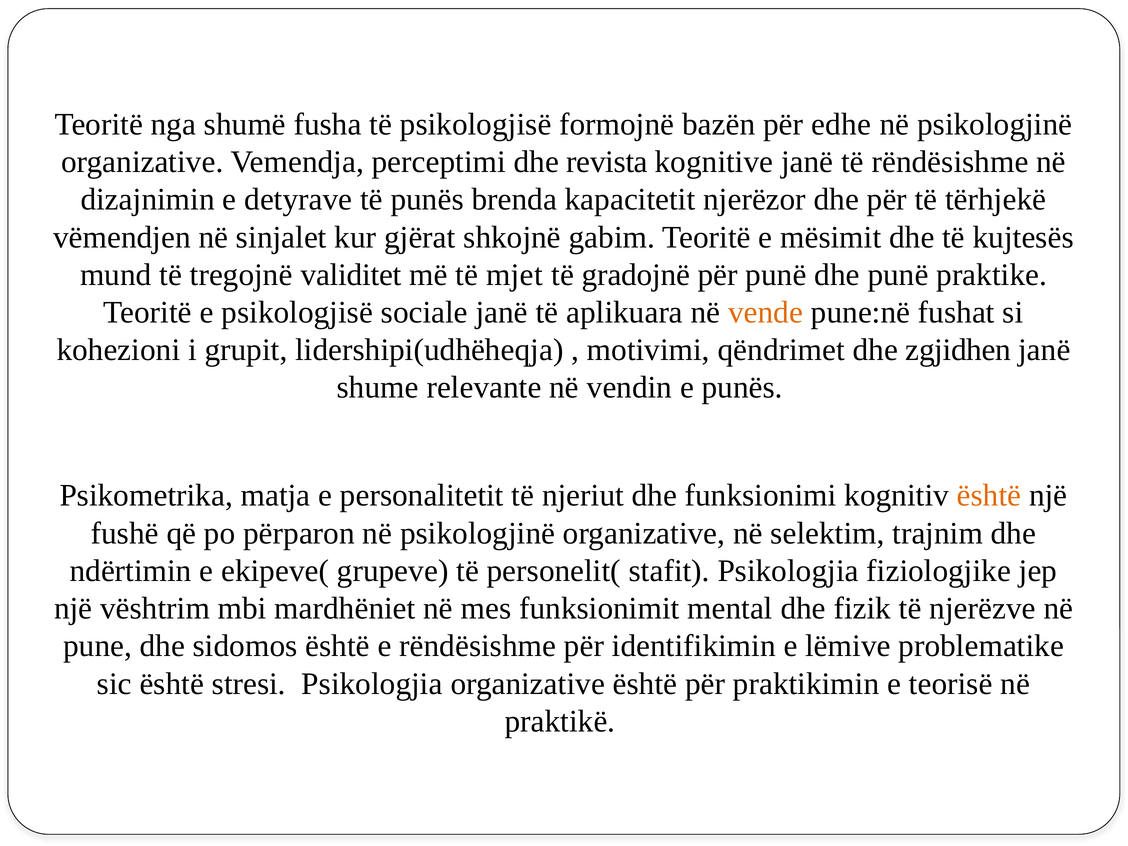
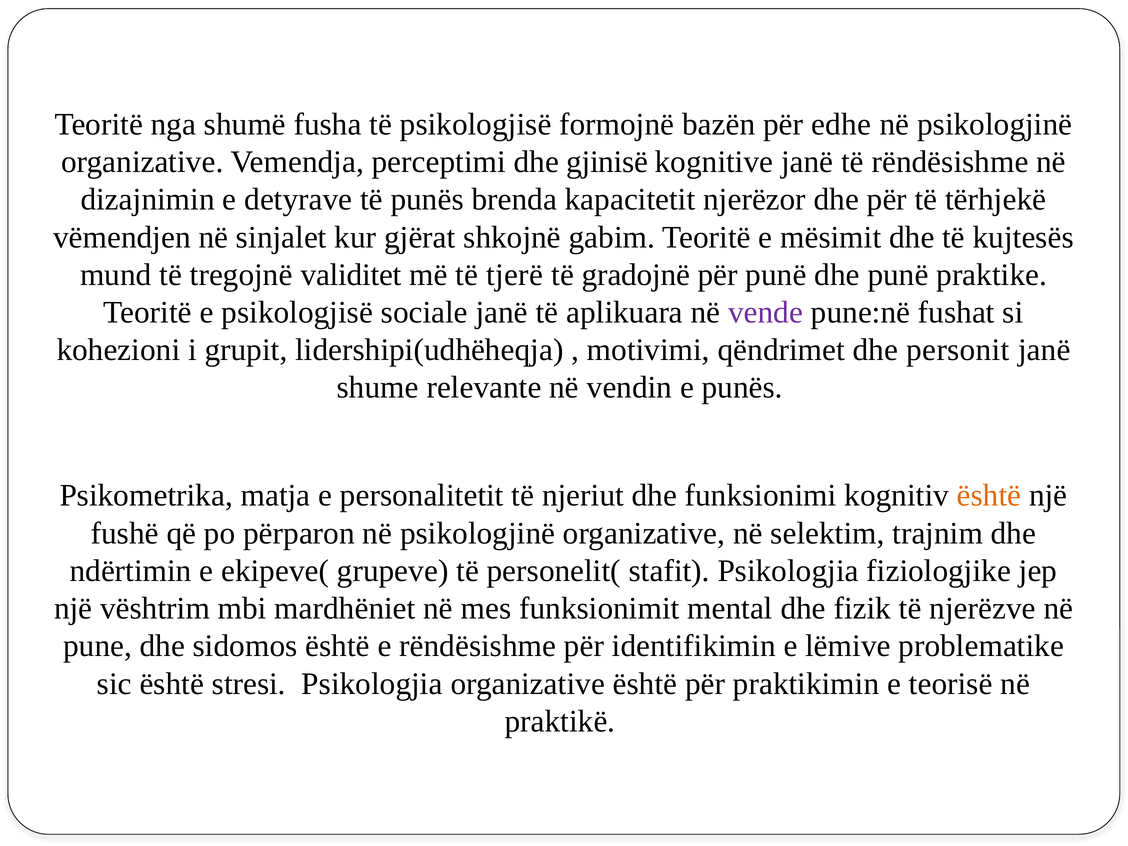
revista: revista -> gjinisë (607, 162)
mjet: mjet -> tjerë (515, 275)
vende colour: orange -> purple (766, 312)
zgjidhen: zgjidhen -> personit (958, 350)
